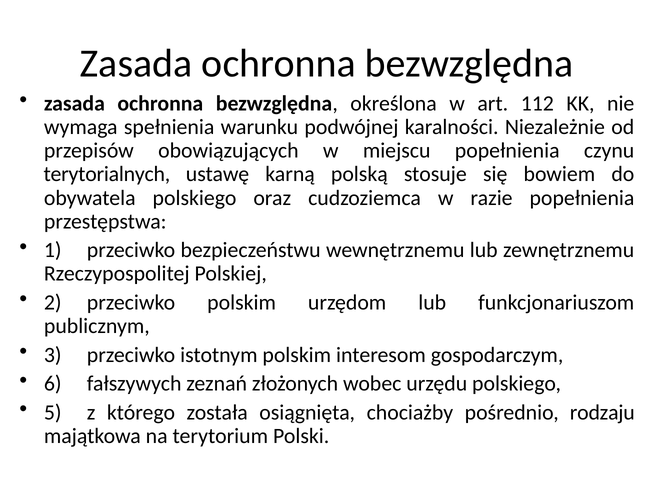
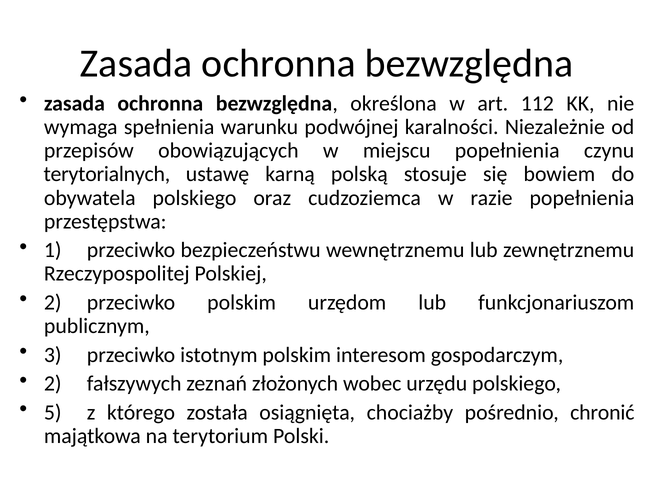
6: 6 -> 2 (53, 383)
rodzaju: rodzaju -> chronić (602, 412)
